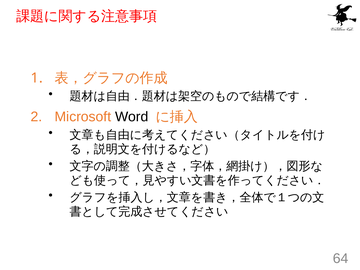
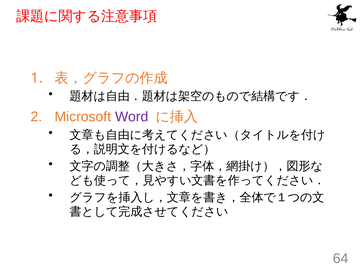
Word colour: black -> purple (132, 117)
